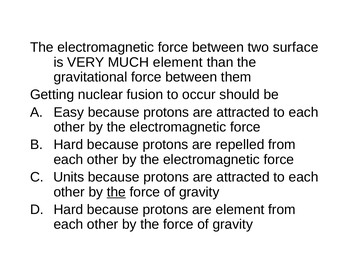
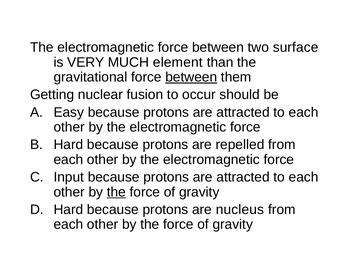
between underline: none -> present (191, 77)
Units: Units -> Input (69, 177)
are element: element -> nucleus (240, 209)
